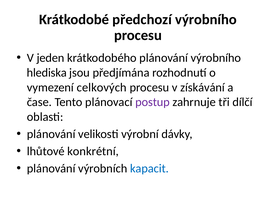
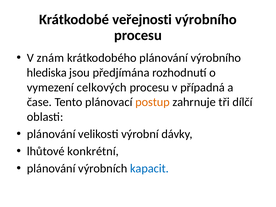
předchozí: předchozí -> veřejnosti (142, 20)
jeden: jeden -> znám (50, 58)
získávání: získávání -> případná (203, 87)
postup colour: purple -> orange (153, 102)
